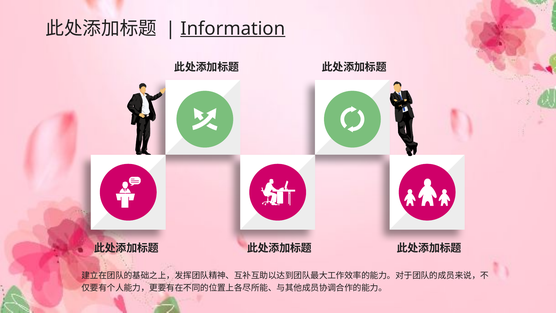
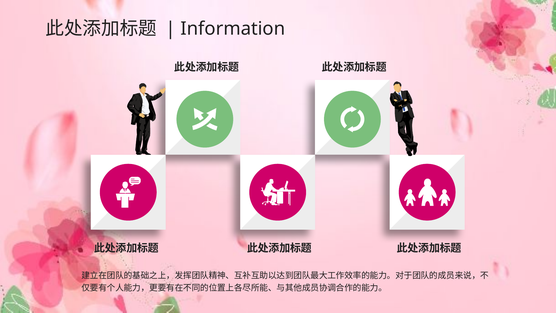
Information underline: present -> none (233, 29)
